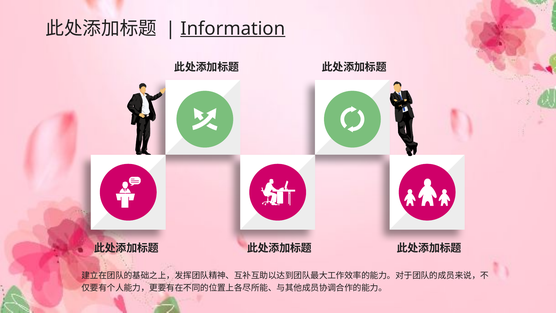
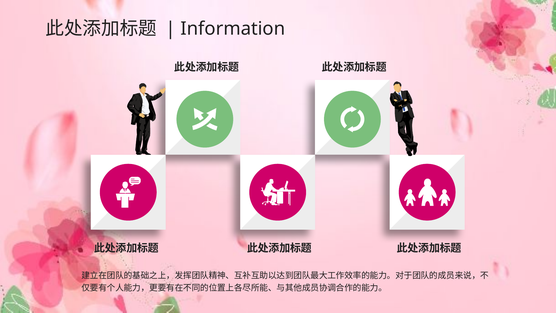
Information underline: present -> none (233, 29)
